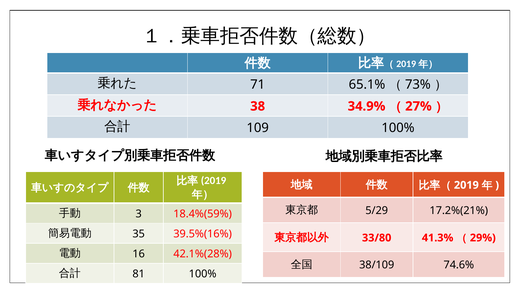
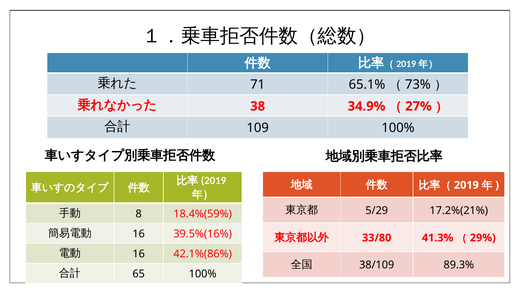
3: 3 -> 8 (139, 214)
35: 35 -> 16 (139, 234)
42.1%(28%: 42.1%(28% -> 42.1%(86% (203, 254)
74.6%: 74.6% -> 89.3% (459, 265)
81: 81 -> 65 (139, 274)
